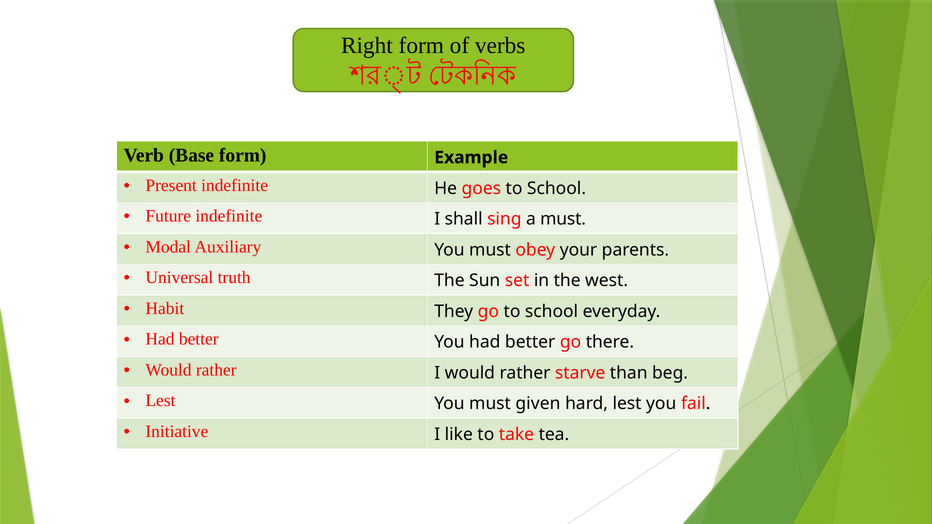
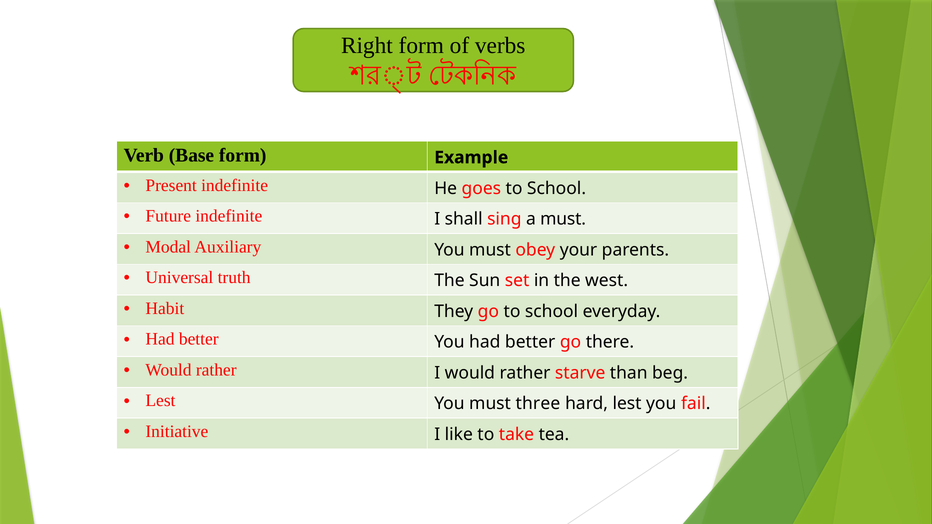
given: given -> three (538, 404)
